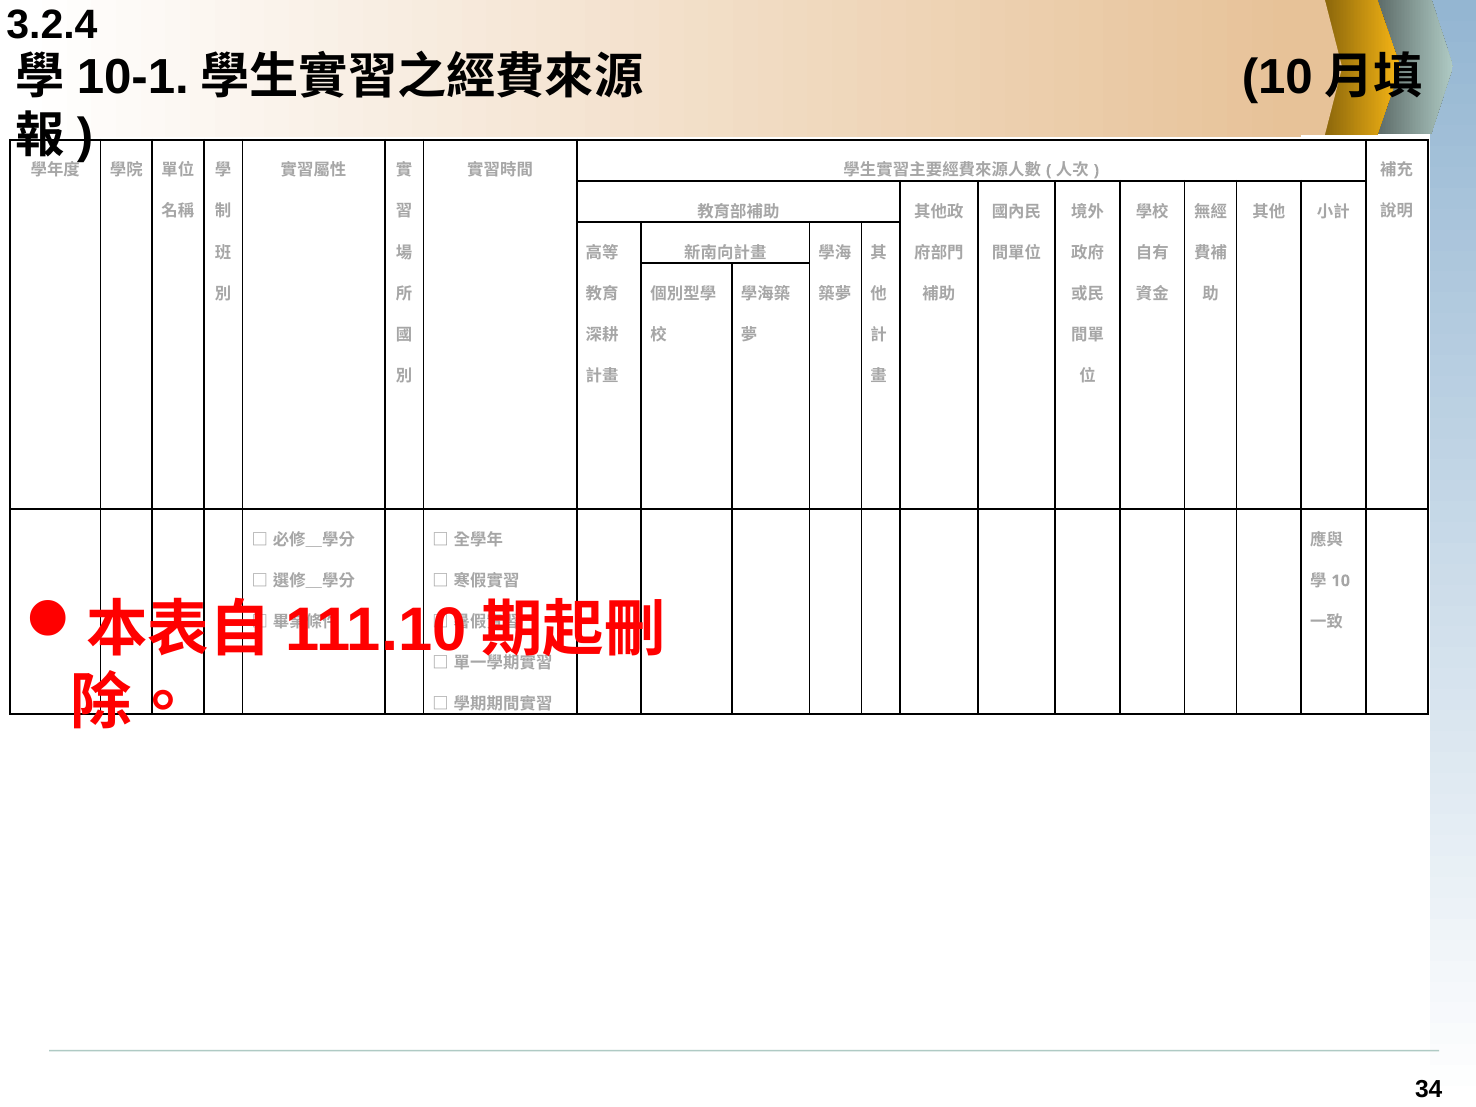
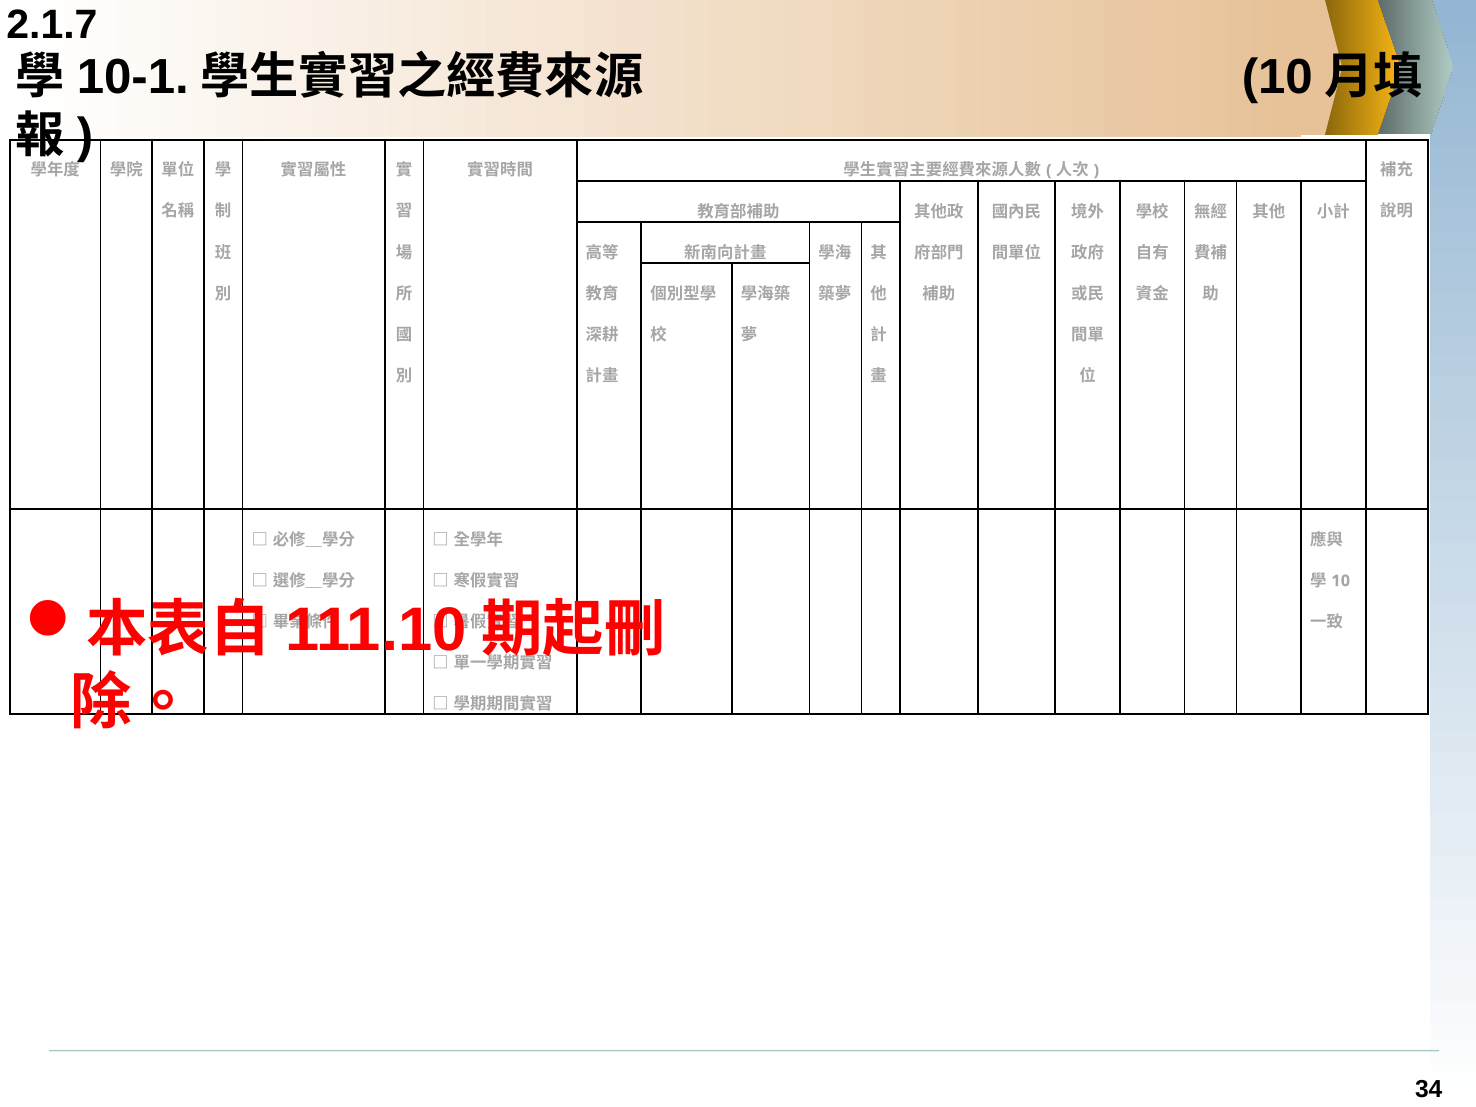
3.2.4: 3.2.4 -> 2.1.7 (52, 25)
